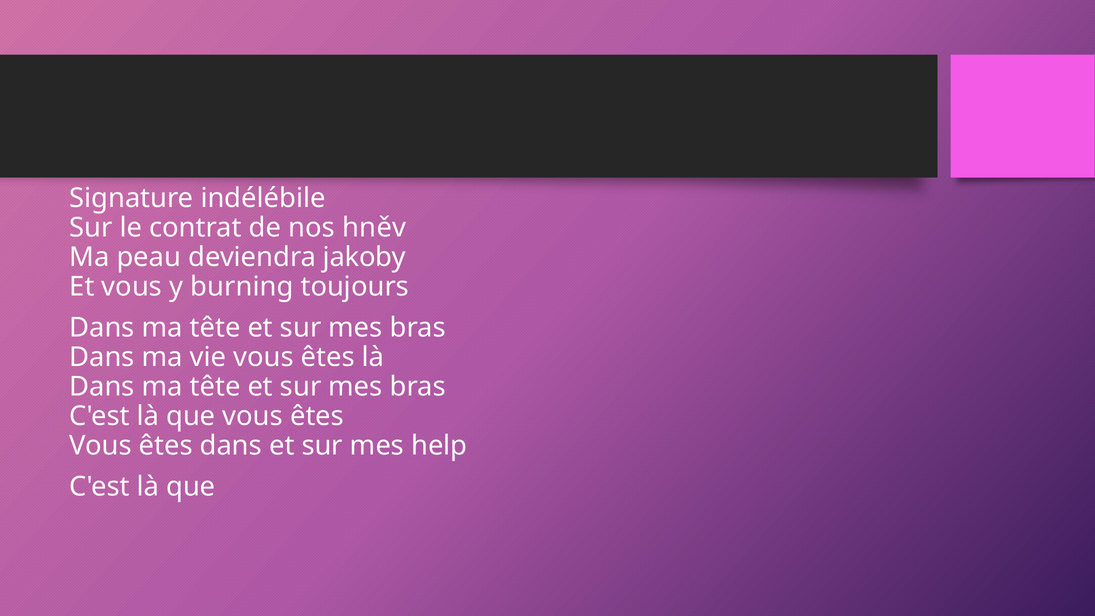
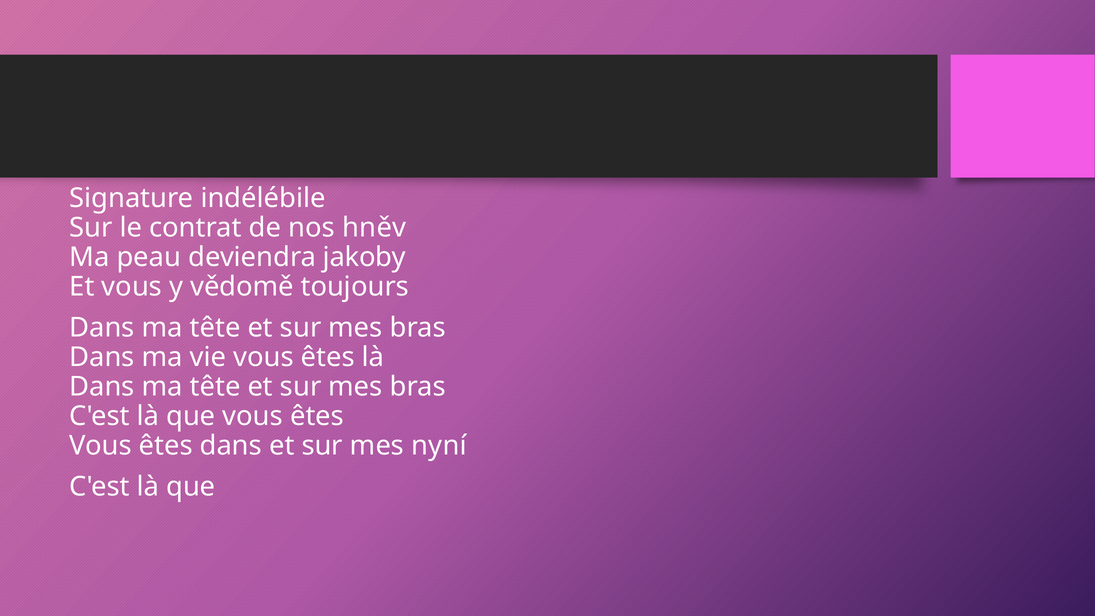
burning: burning -> vědomě (242, 287)
help: help -> nyní (439, 446)
